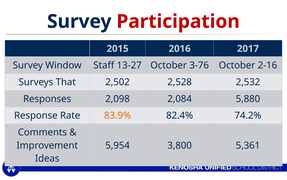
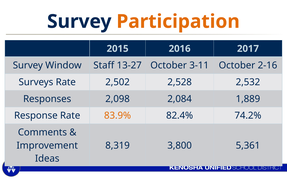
Participation colour: red -> orange (178, 21)
3-76: 3-76 -> 3-11 (199, 65)
Surveys That: That -> Rate (66, 82)
5,880: 5,880 -> 1,889 (248, 99)
5,954: 5,954 -> 8,319 (118, 145)
